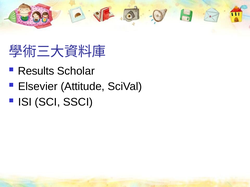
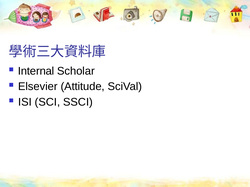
Results: Results -> Internal (36, 71)
